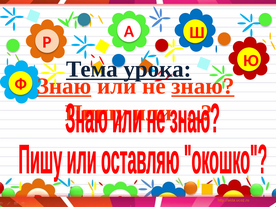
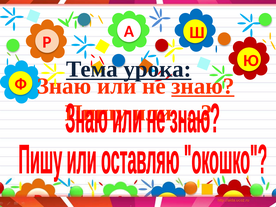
Знаю underline: present -> none (64, 86)
